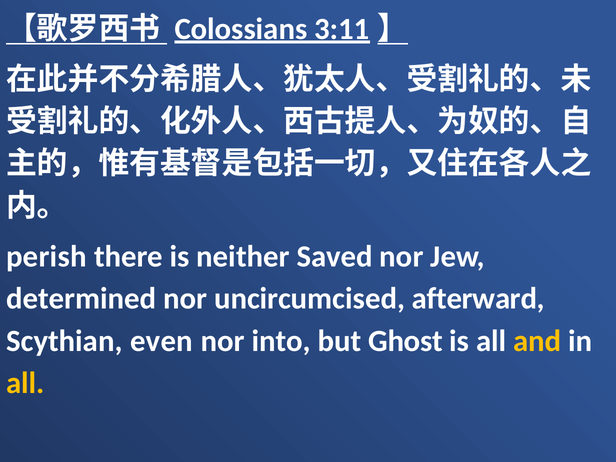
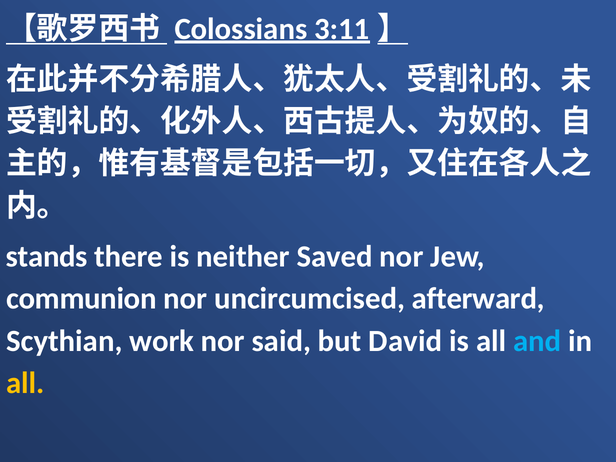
perish: perish -> stands (47, 257)
determined: determined -> communion (81, 299)
even: even -> work (162, 341)
into: into -> said (281, 341)
Ghost: Ghost -> David (405, 341)
and colour: yellow -> light blue (537, 341)
